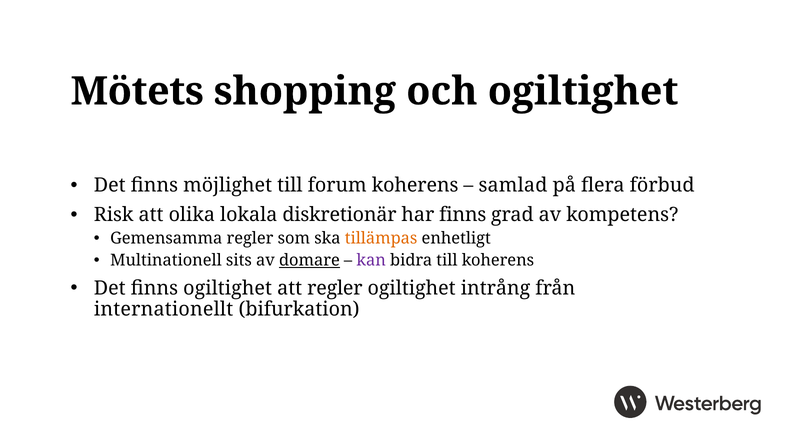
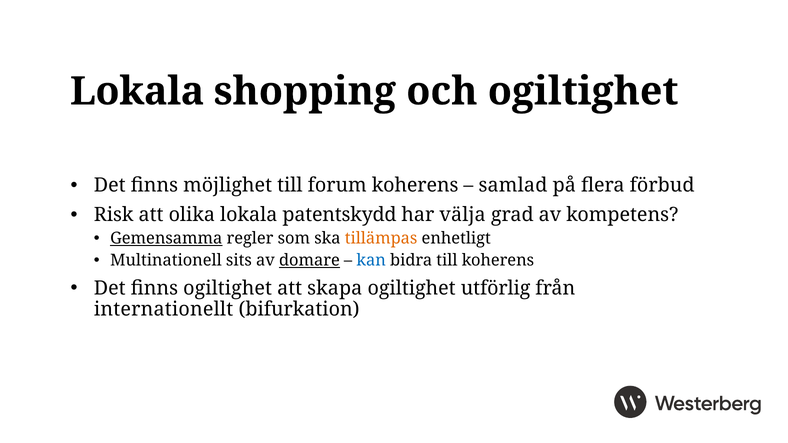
Mötets: Mötets -> Lokala (137, 91)
diskretionär: diskretionär -> patentskydd (340, 215)
har finns: finns -> välja (463, 215)
Gemensamma underline: none -> present (166, 239)
kan colour: purple -> blue (371, 261)
att regler: regler -> skapa (335, 288)
intrång: intrång -> utförlig (496, 288)
